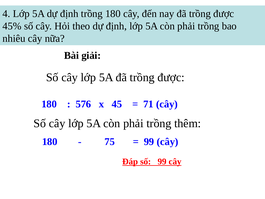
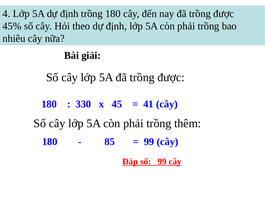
576: 576 -> 330 (83, 104)
71: 71 -> 41 (148, 104)
75: 75 -> 85 (110, 142)
